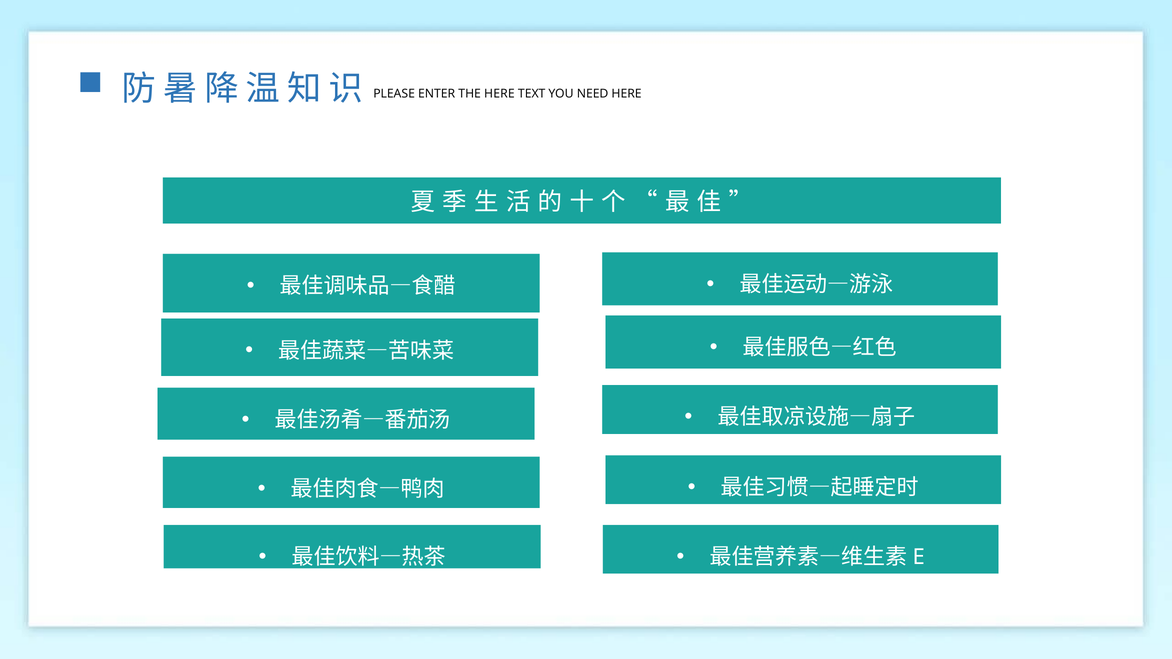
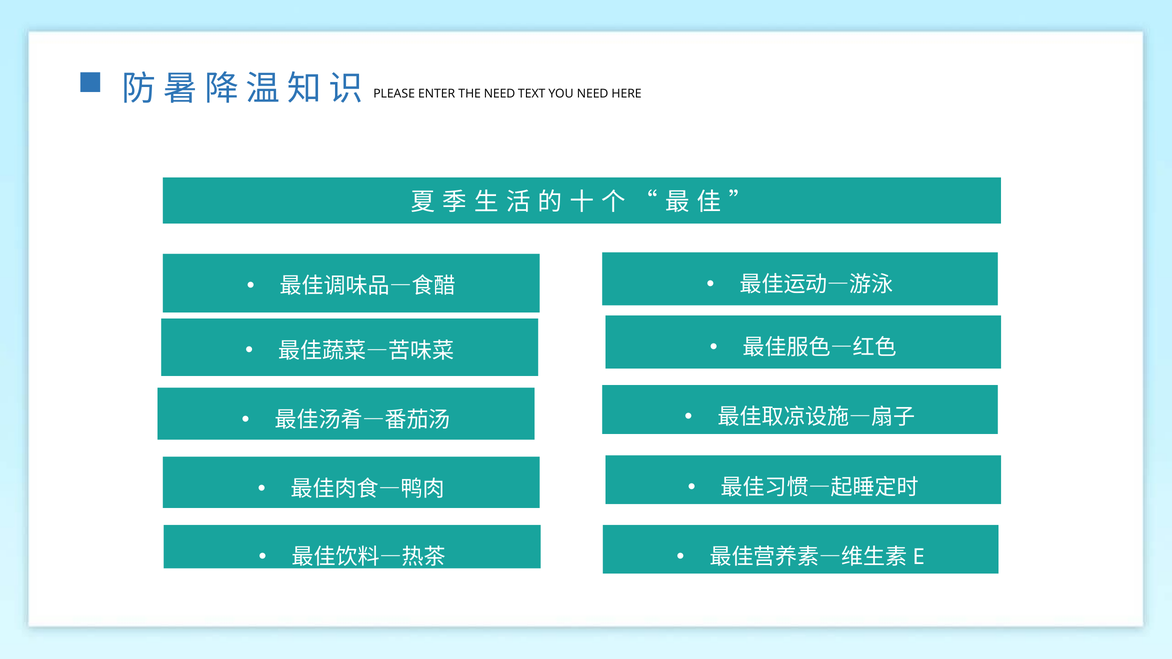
THE HERE: HERE -> NEED (500, 94)
